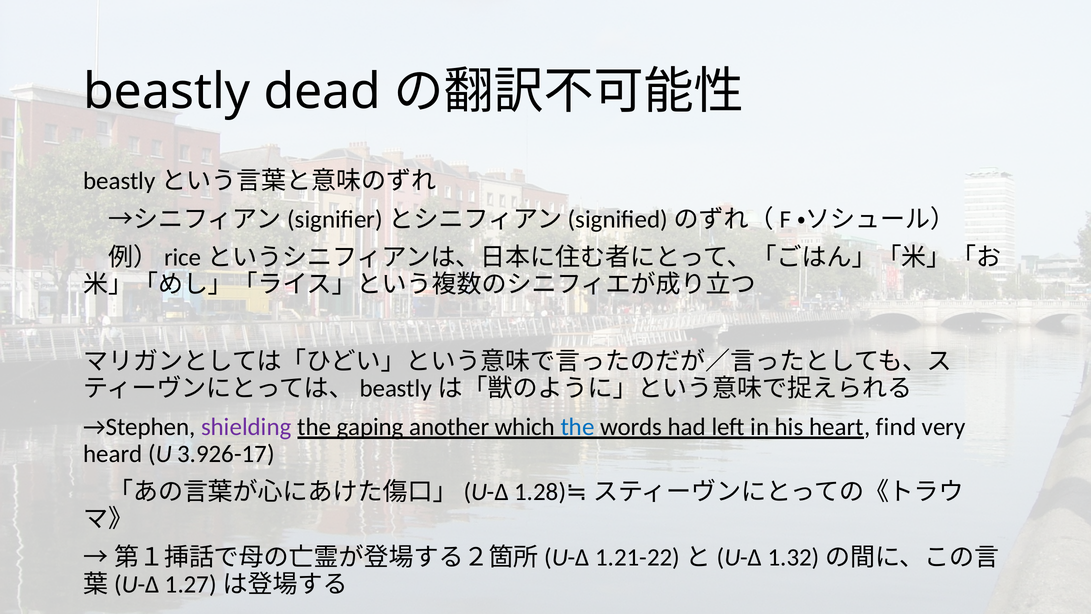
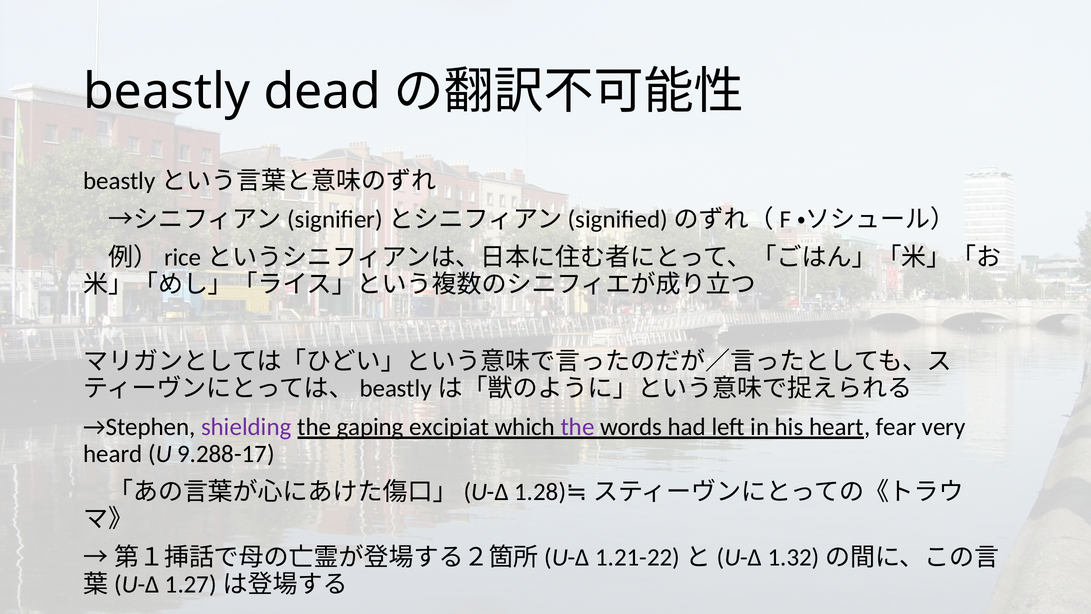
another: another -> excipiat (449, 427)
the colour: blue -> purple (578, 427)
find: find -> fear (896, 427)
3.926-17: 3.926-17 -> 9.288-17 (226, 454)
